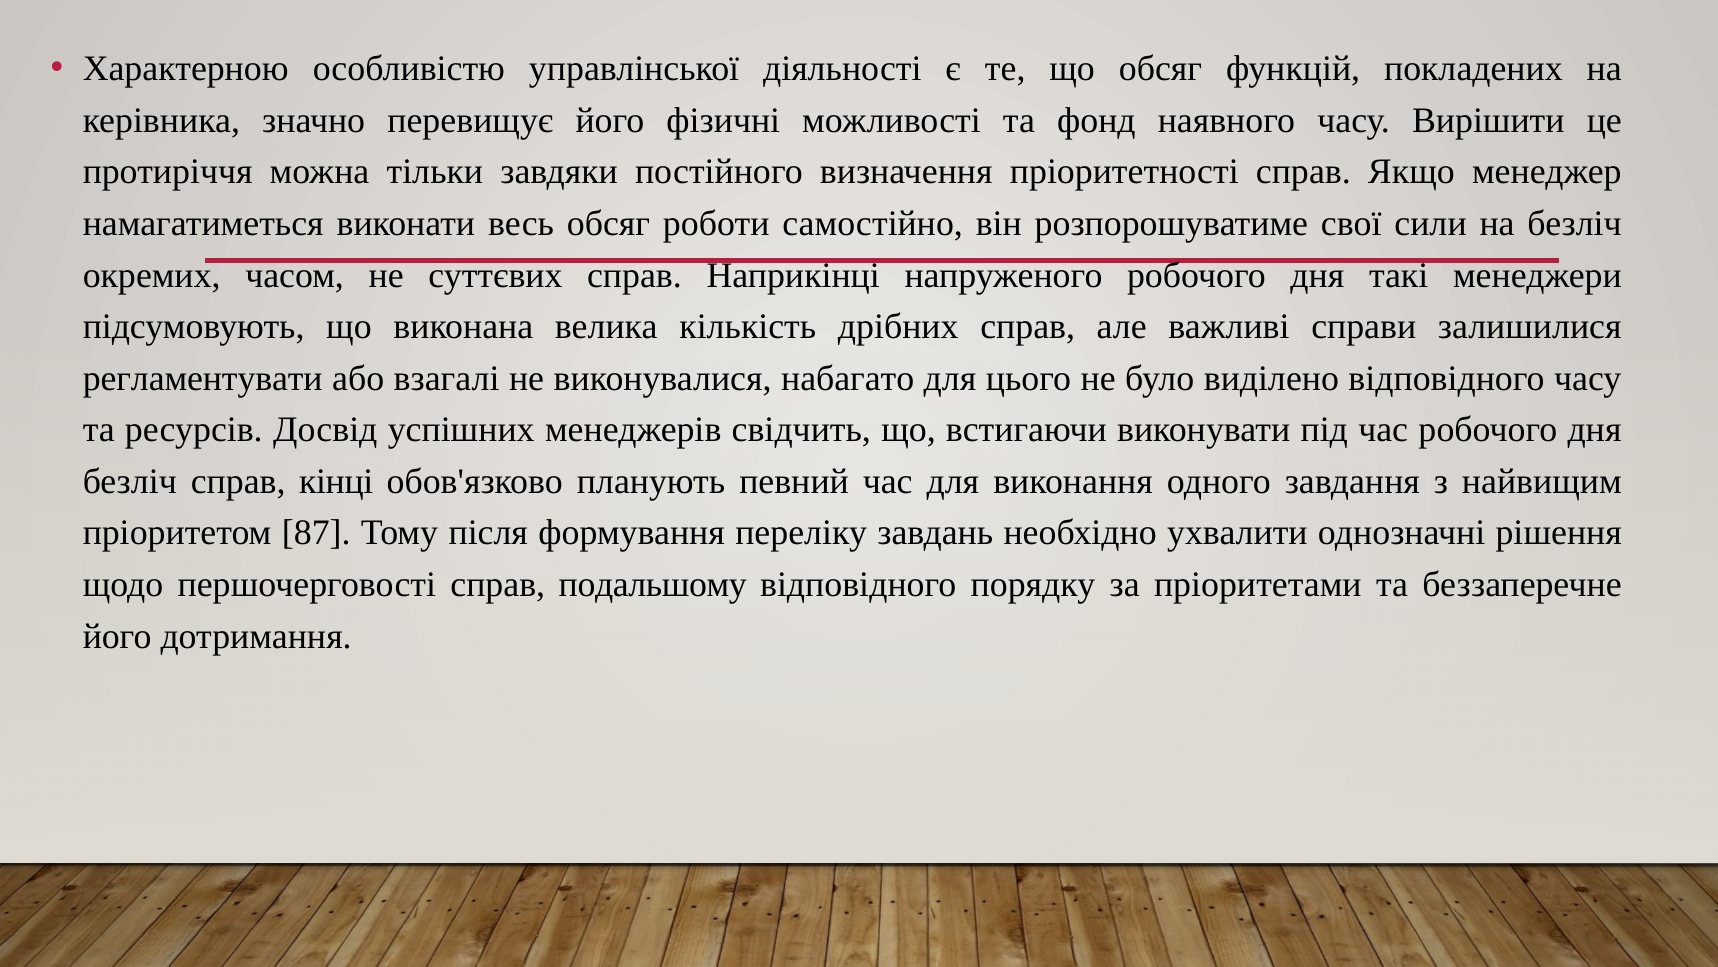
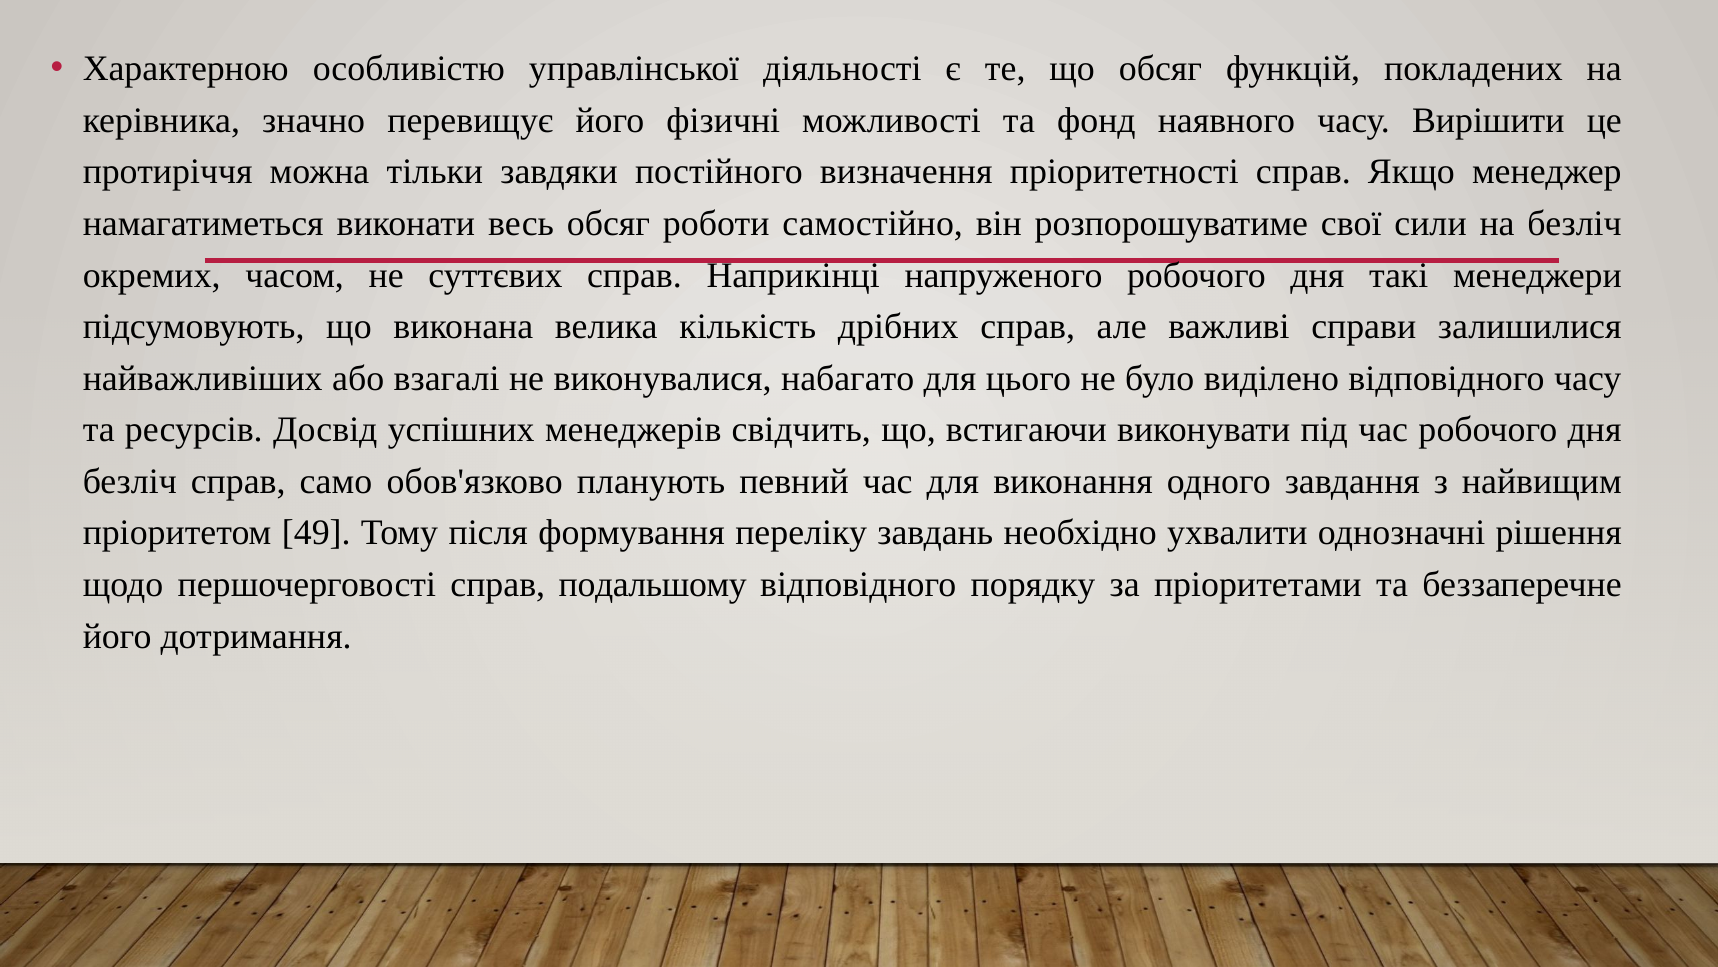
регламентувати: регламентувати -> найважливіших (203, 378)
кінці: кінці -> само (336, 481)
87: 87 -> 49 (316, 533)
